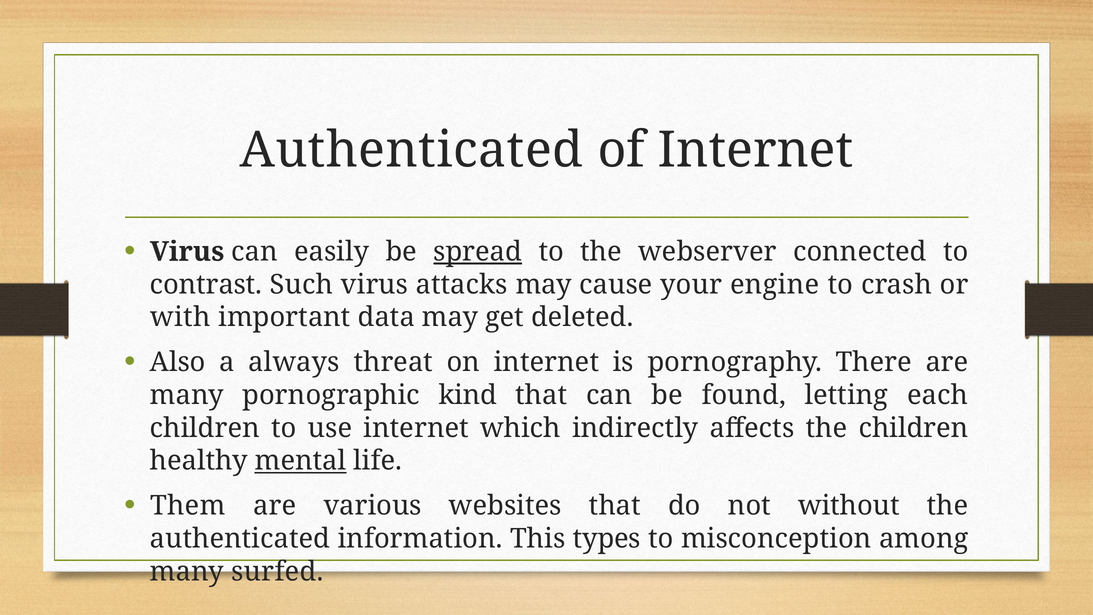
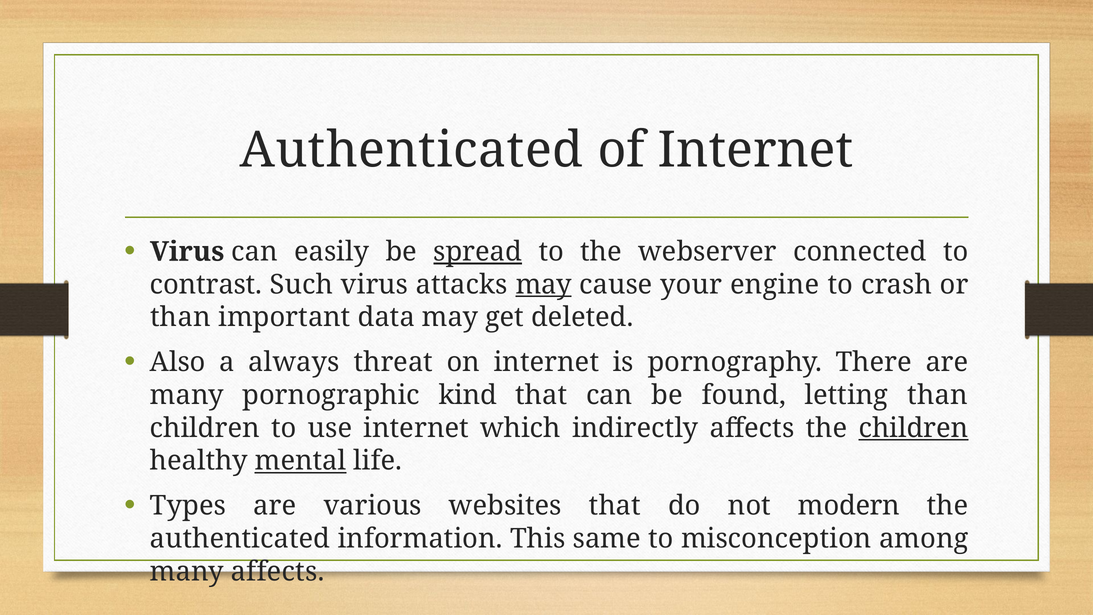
may underline: none -> present (544, 284)
with: with -> than (181, 317)
letting each: each -> than (938, 395)
children underline: none -> present (914, 428)
Them: Them -> Types (188, 506)
without: without -> modern (849, 506)
types: types -> same (607, 539)
many surfed: surfed -> affects (278, 571)
